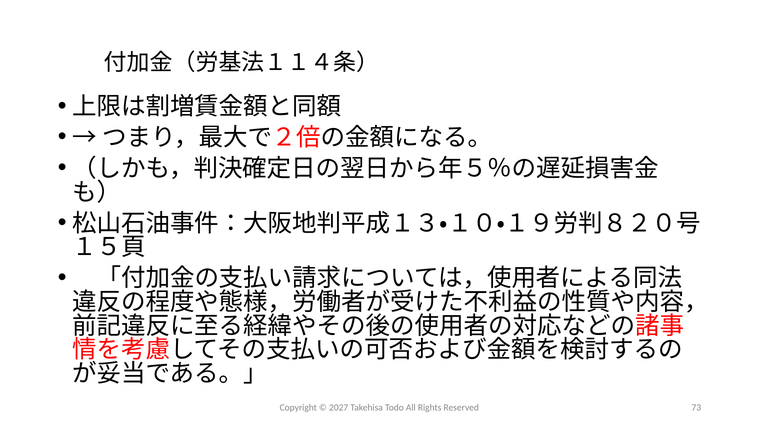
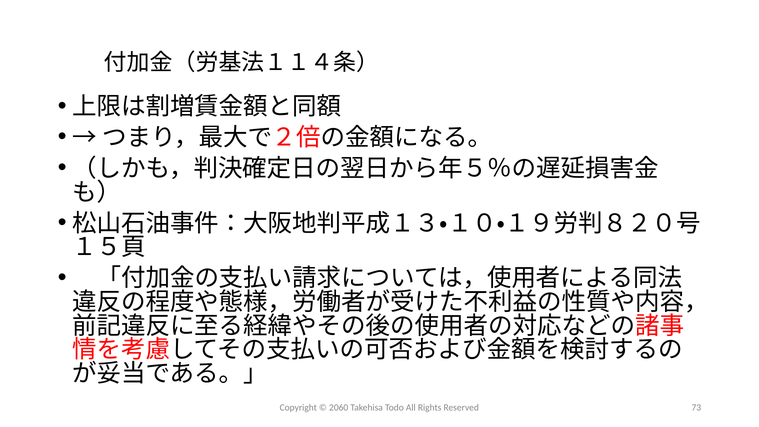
2027: 2027 -> 2060 (339, 408)
